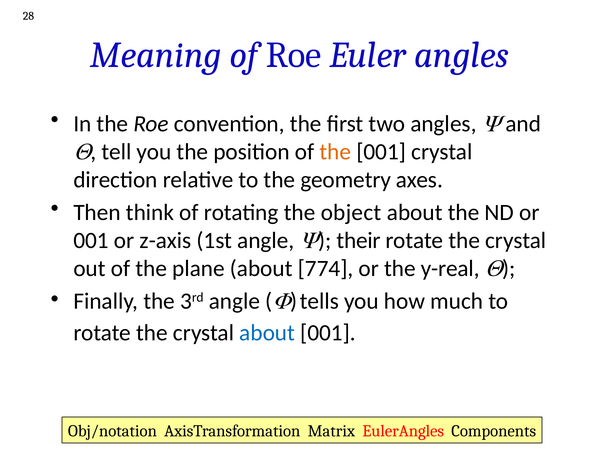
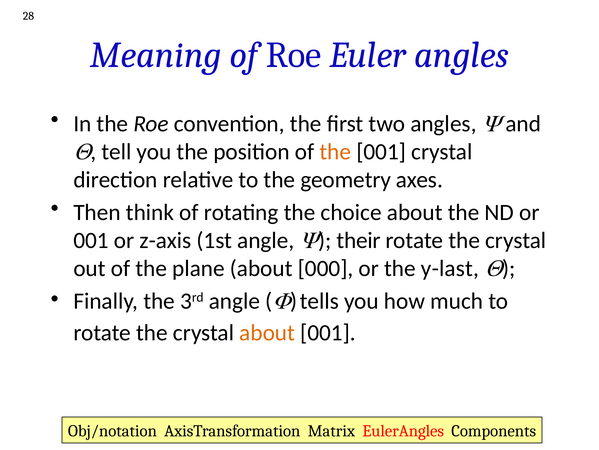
object: object -> choice (351, 212)
774: 774 -> 000 (326, 268)
y-real: y-real -> y-last (450, 268)
about colour: blue -> orange (267, 332)
